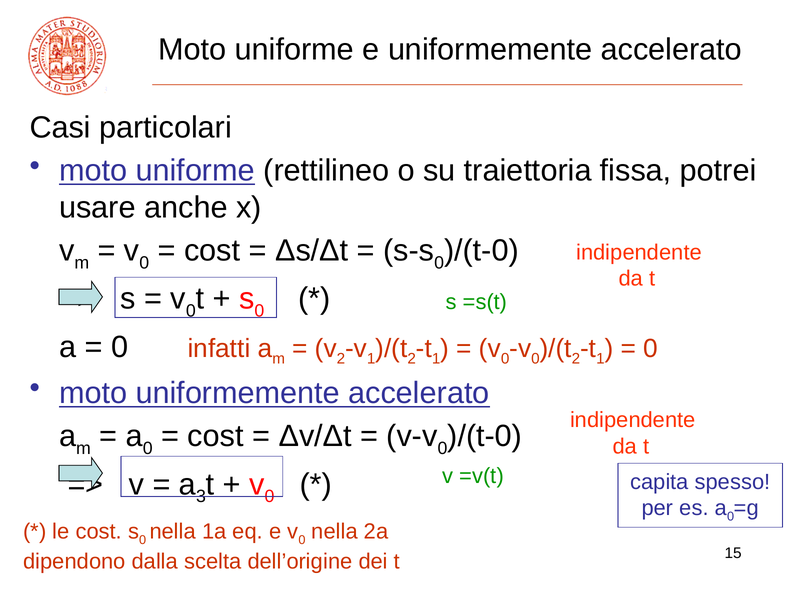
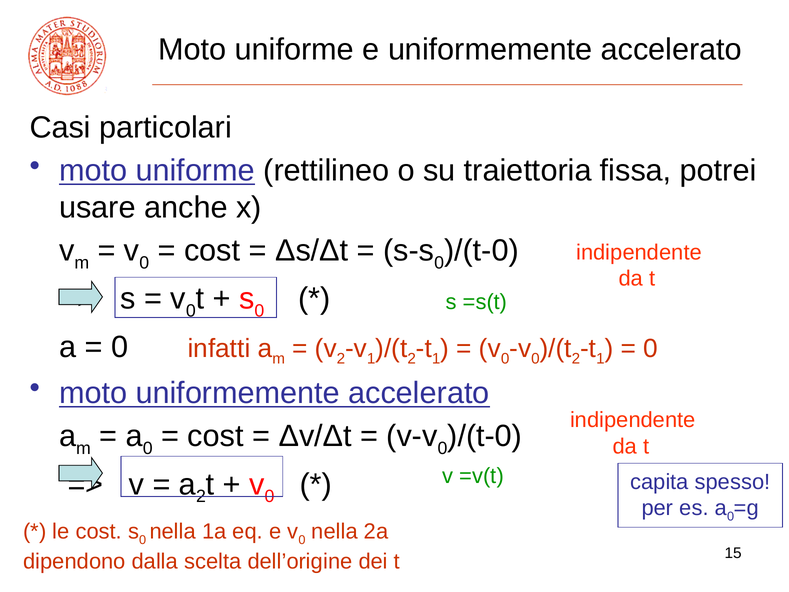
a 3: 3 -> 2 (201, 496)
